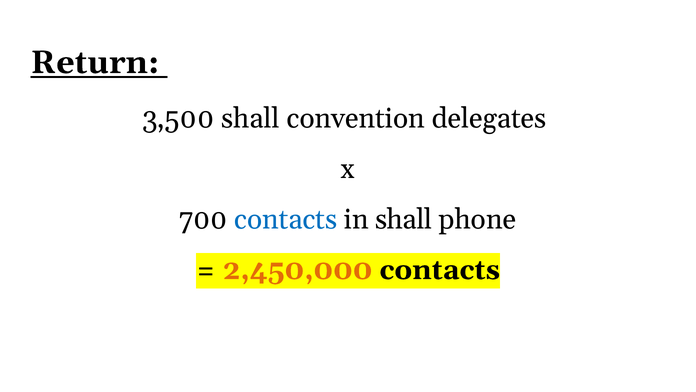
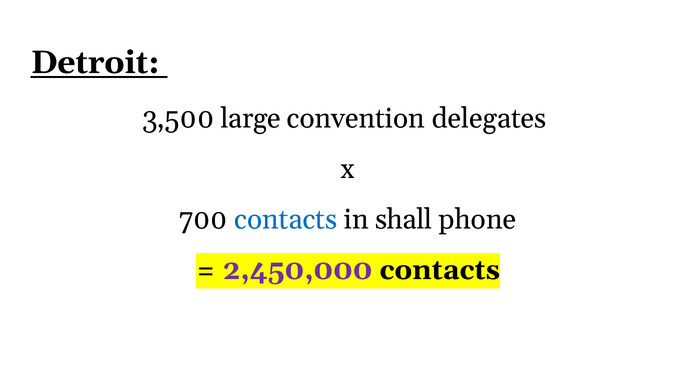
Return: Return -> Detroit (95, 62)
3,500 shall: shall -> large (251, 119)
2,450,000 colour: orange -> purple (298, 269)
